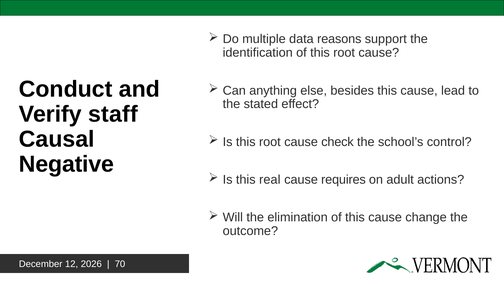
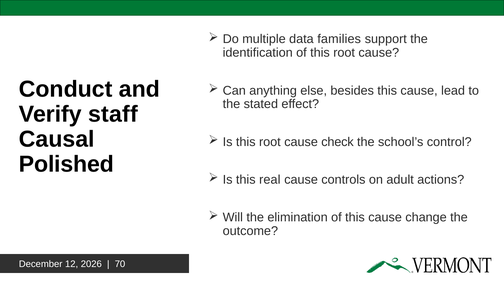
reasons: reasons -> families (339, 39)
Negative: Negative -> Polished (66, 164)
requires: requires -> controls (343, 179)
